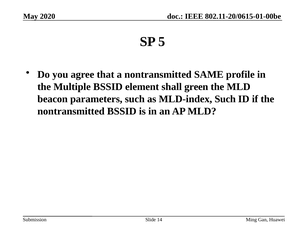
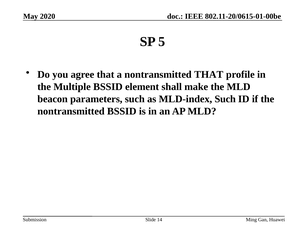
nontransmitted SAME: SAME -> THAT (209, 74)
green: green -> make (196, 87)
